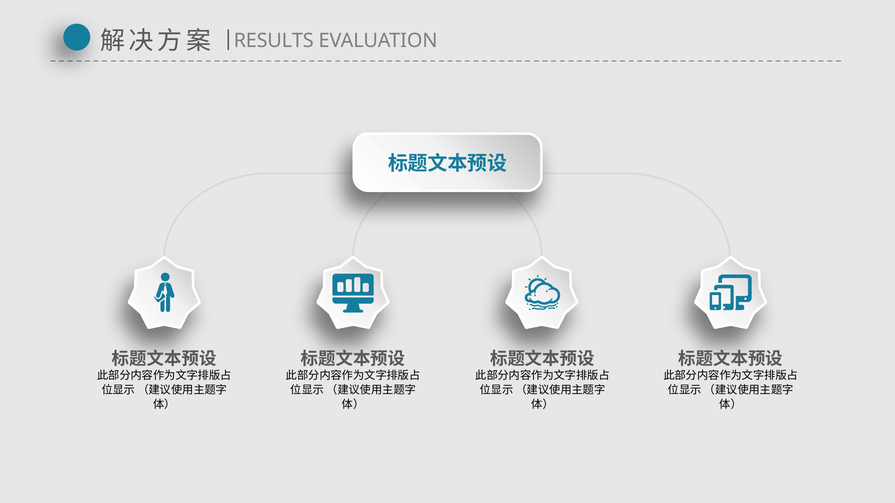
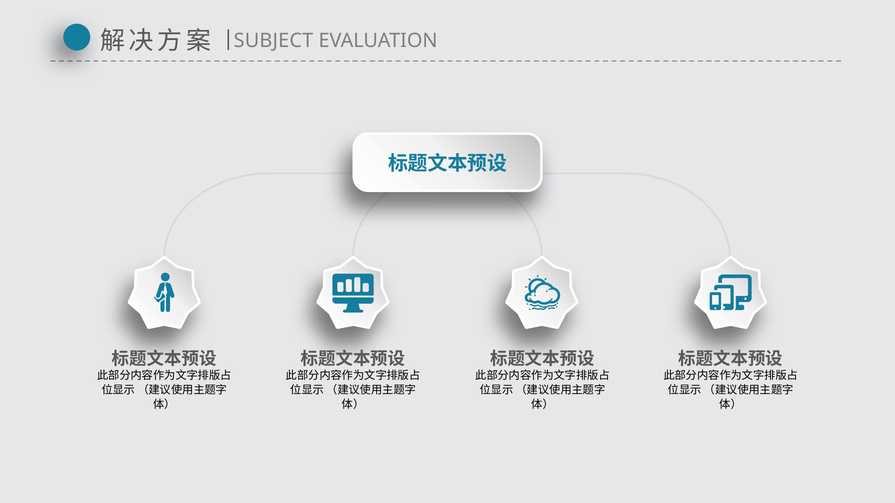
RESULTS: RESULTS -> SUBJECT (273, 41)
